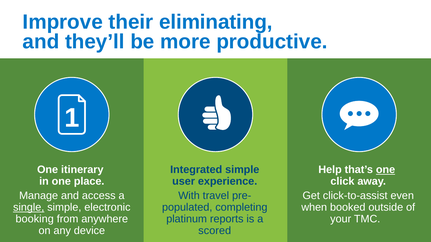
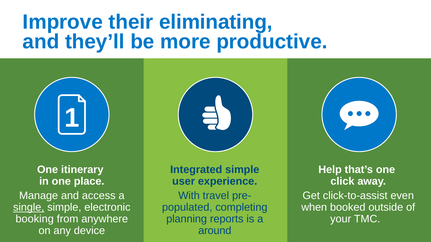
one underline: present -> none (386, 170)
platinum: platinum -> planning (187, 219)
scored: scored -> around (215, 231)
